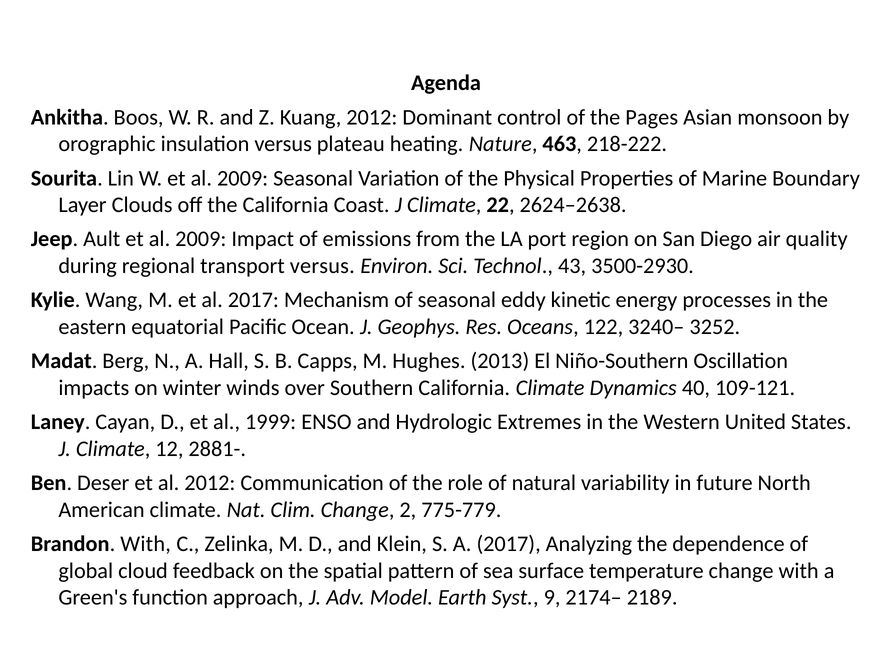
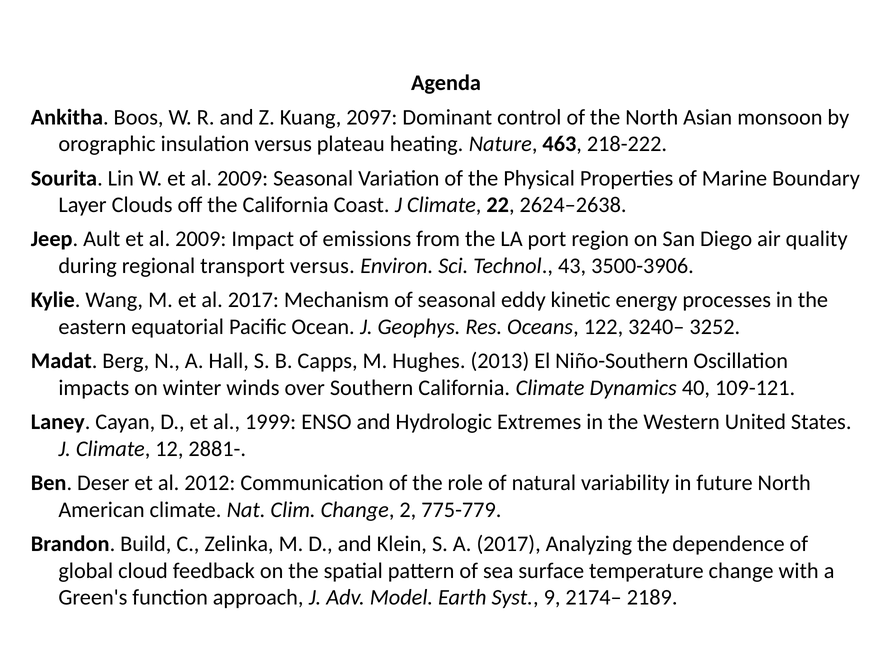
Kuang 2012: 2012 -> 2097 (372, 117)
the Pages: Pages -> North (652, 117)
3500-2930: 3500-2930 -> 3500-3906 (642, 266)
Brandon With: With -> Build (146, 544)
